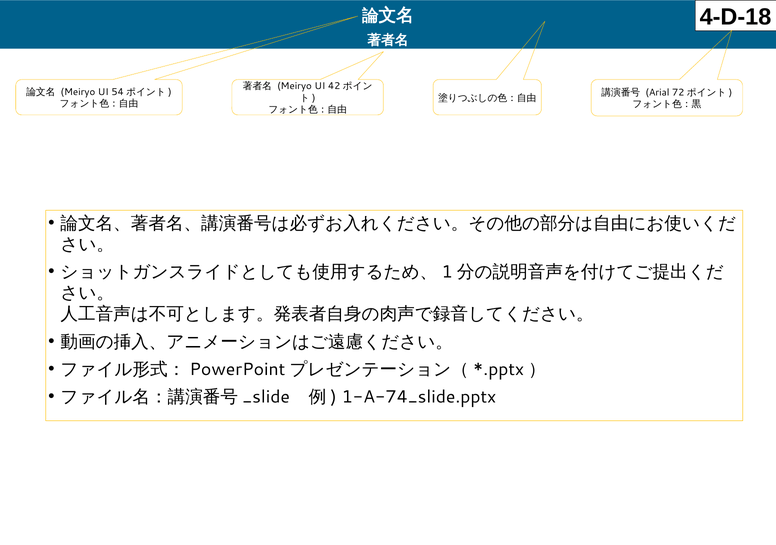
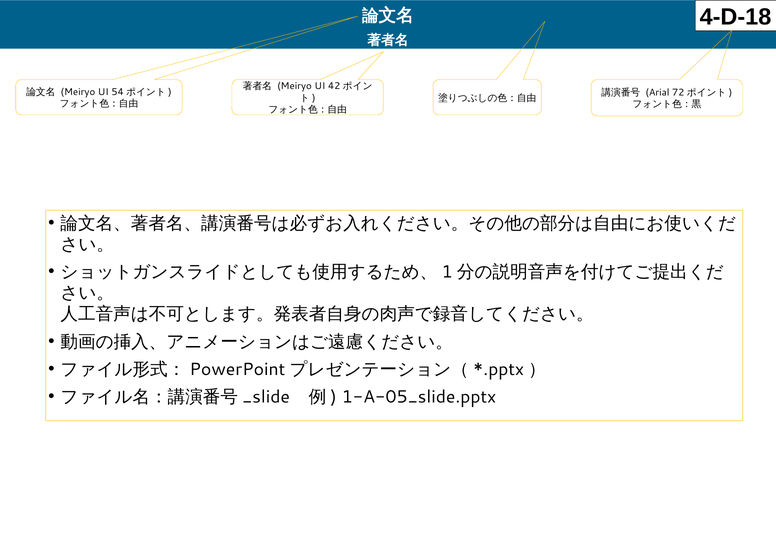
1-A-74_slide.pptx: 1-A-74_slide.pptx -> 1-A-05_slide.pptx (419, 397)
